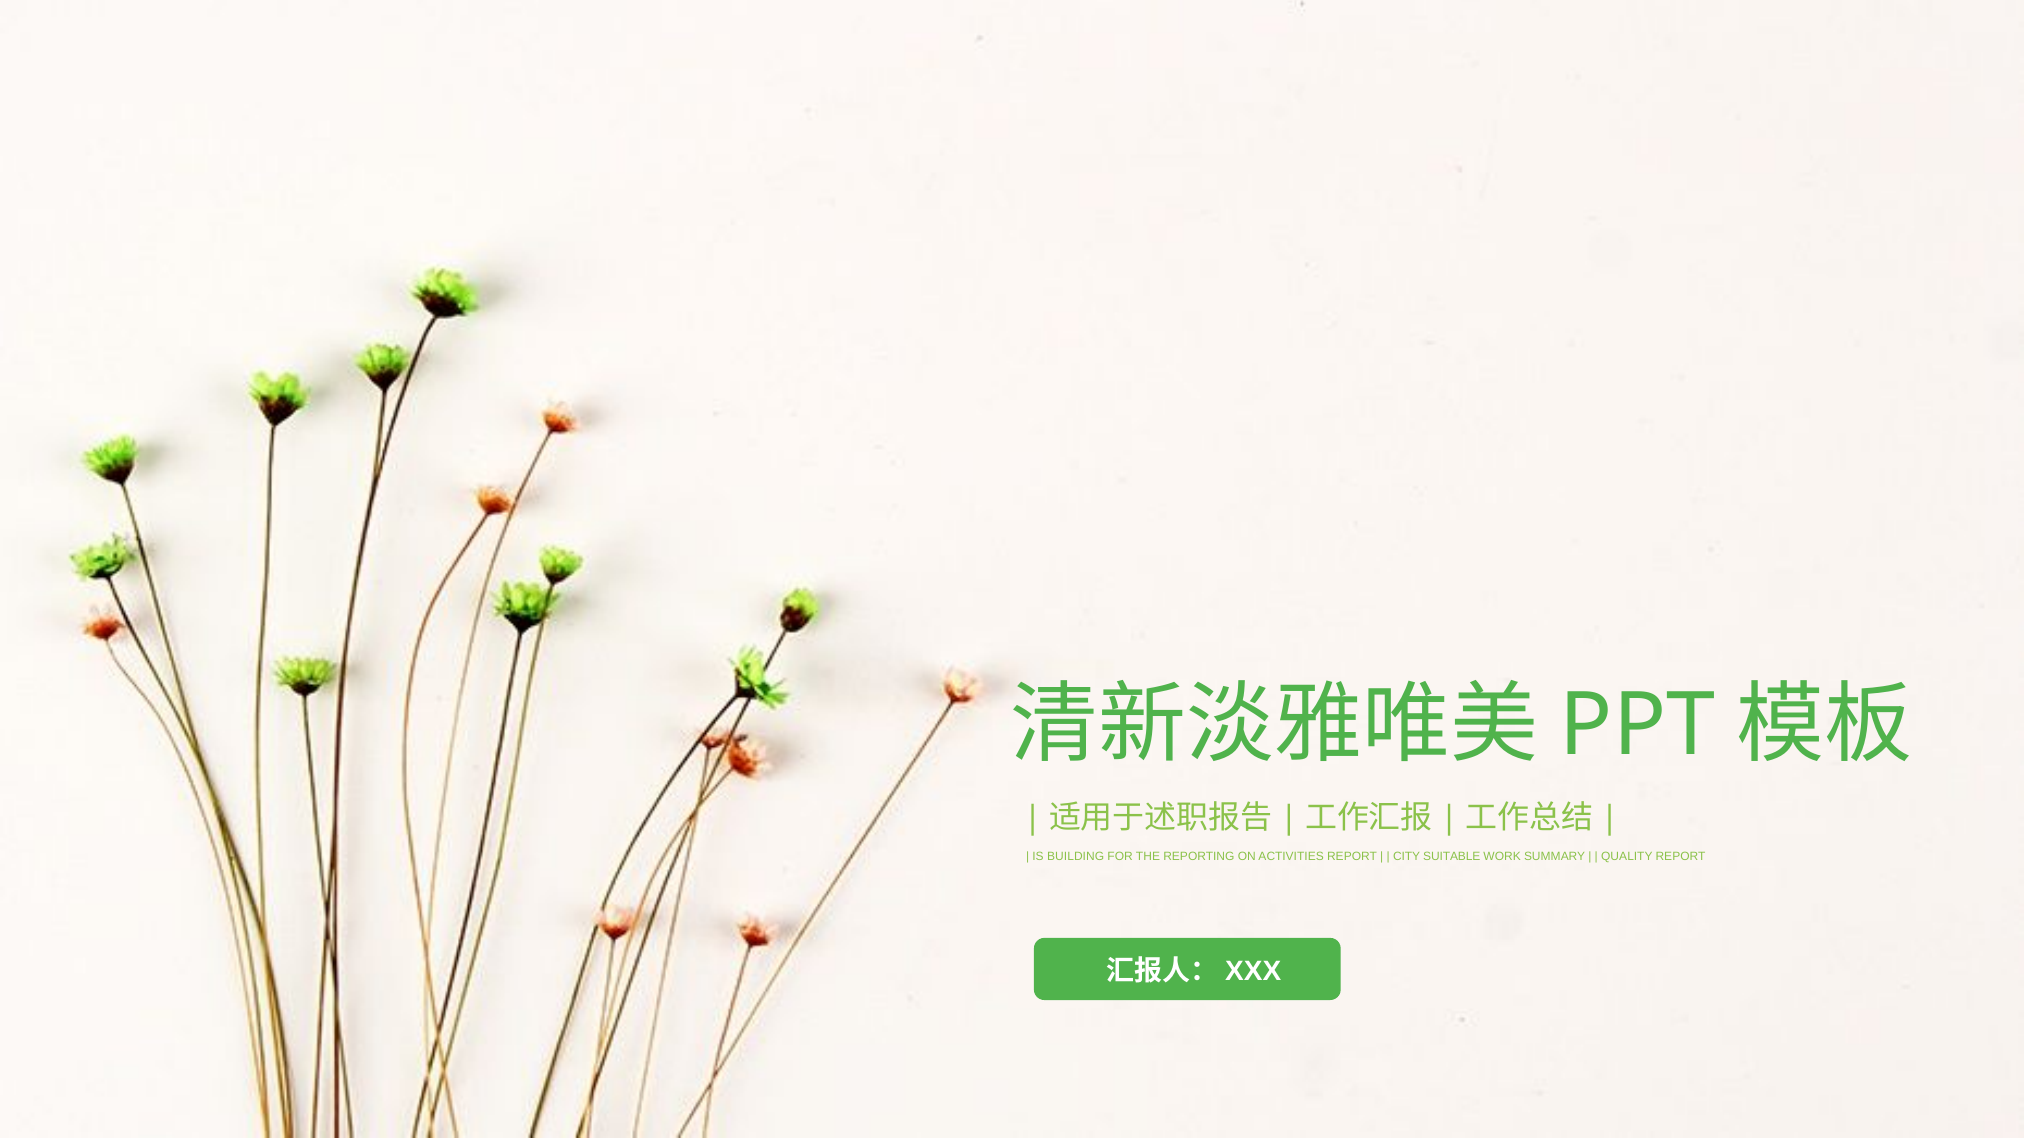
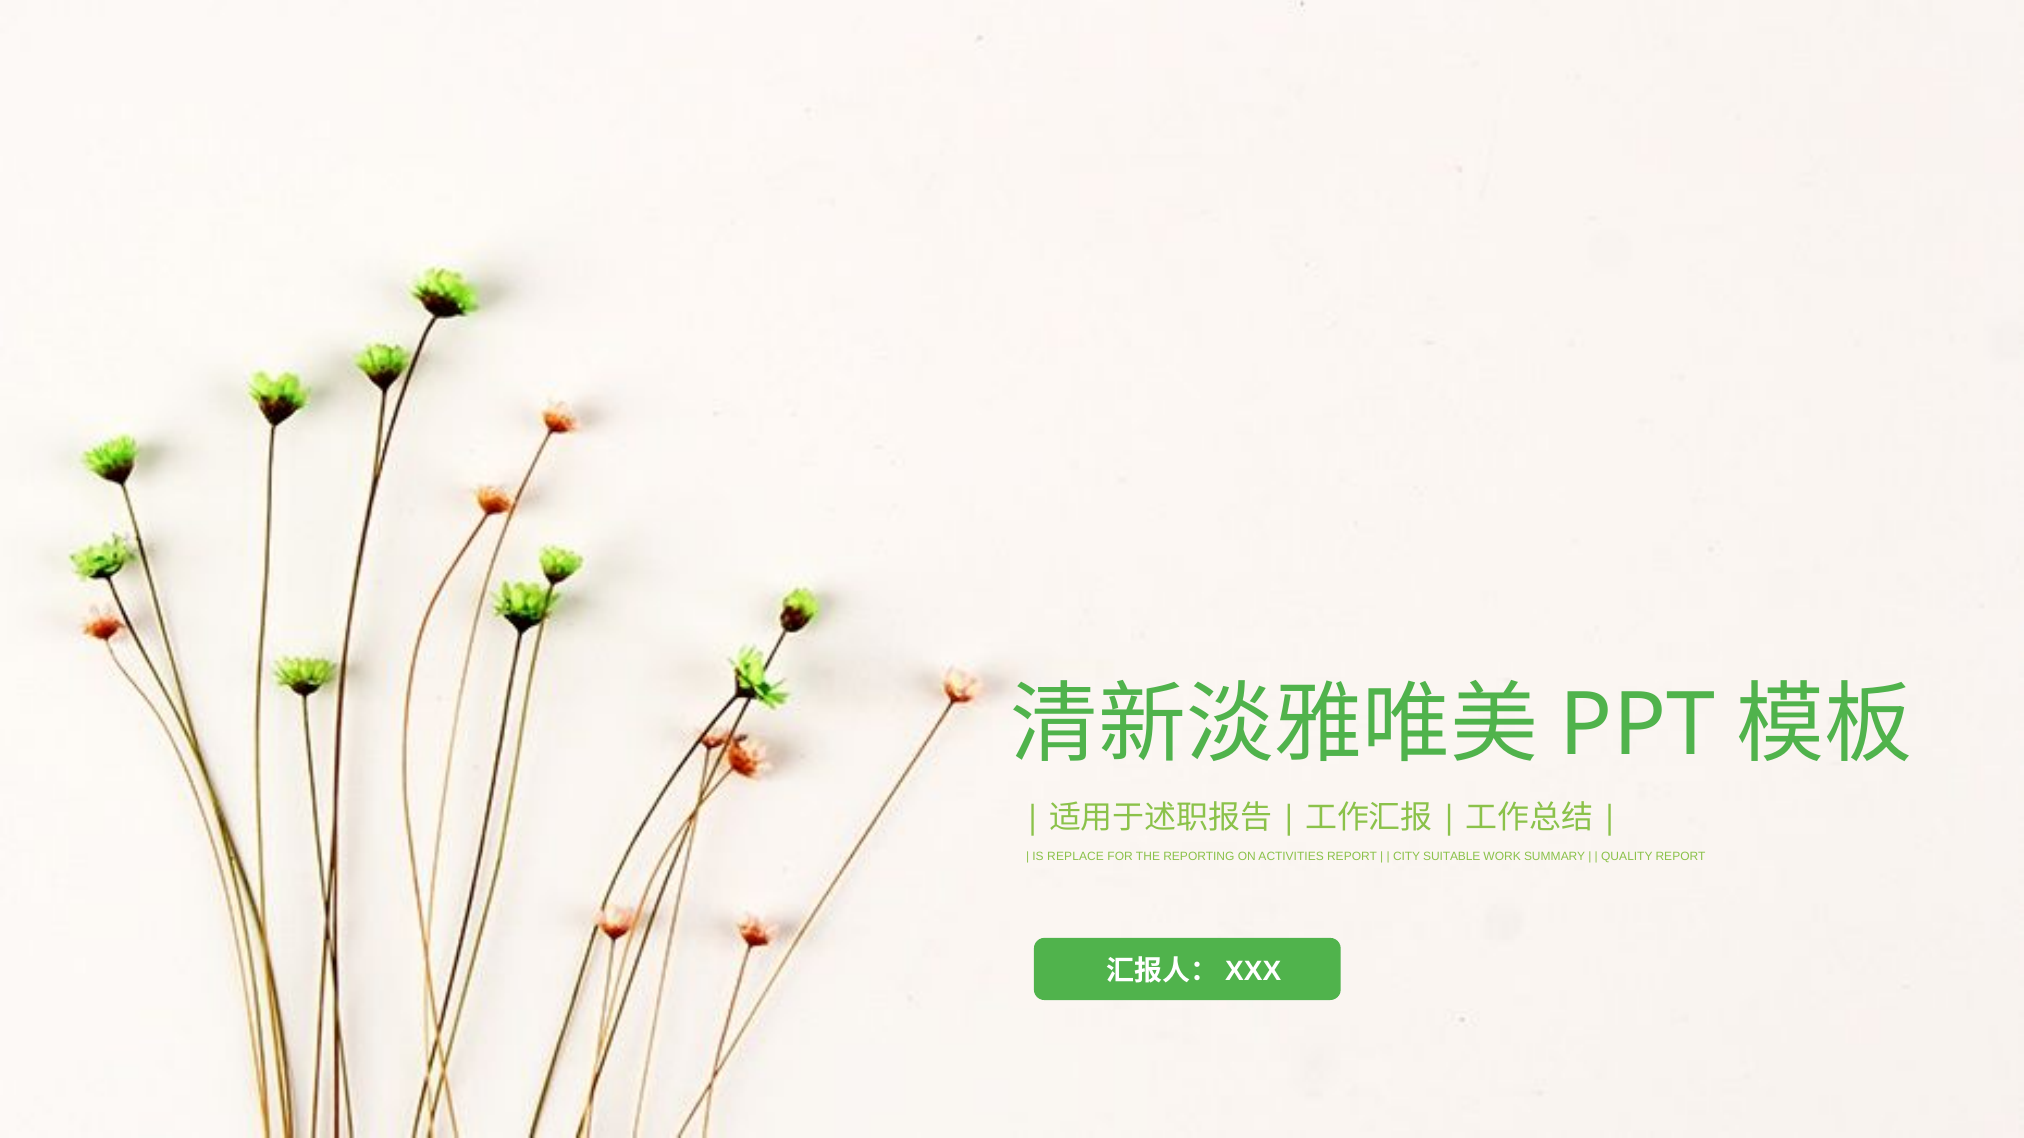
BUILDING: BUILDING -> REPLACE (1076, 857)
